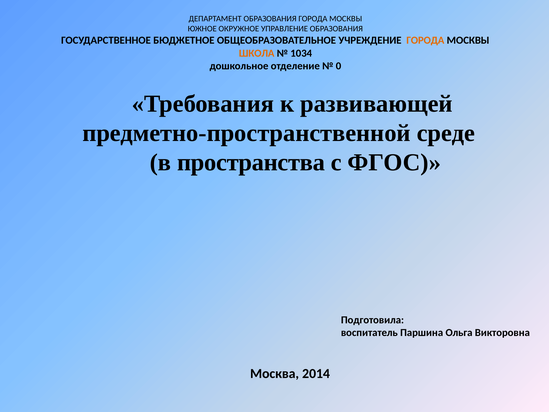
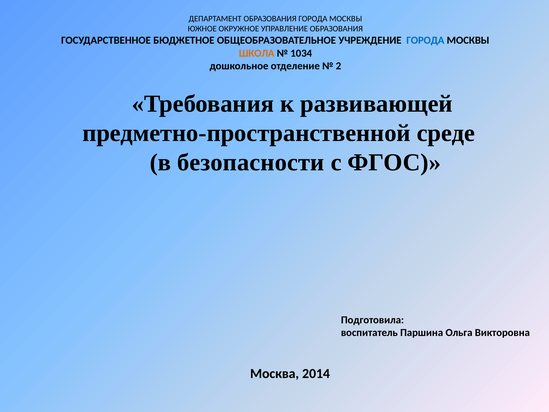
ГОРОДА colour: orange -> blue (425, 40)
0: 0 -> 2 (339, 66)
пространства: пространства -> безопасности (251, 162)
